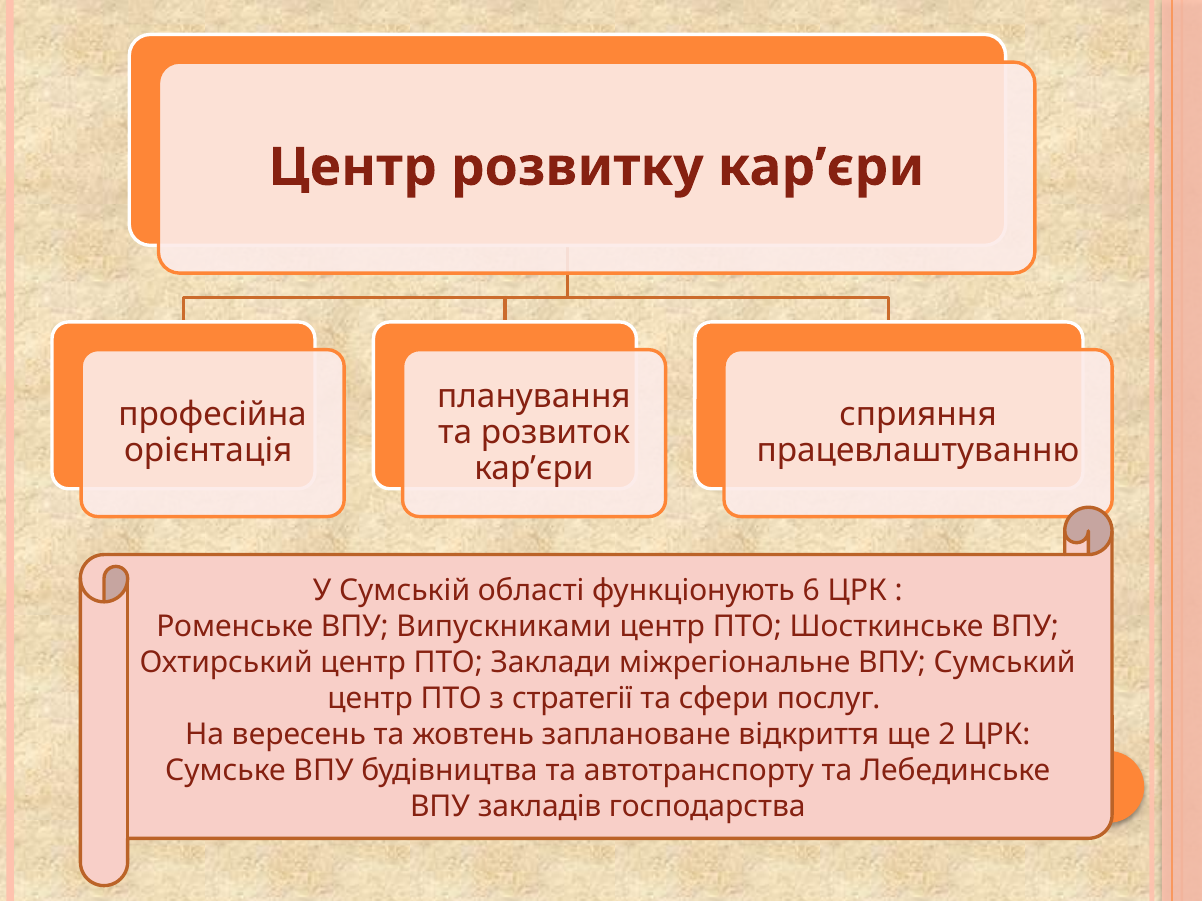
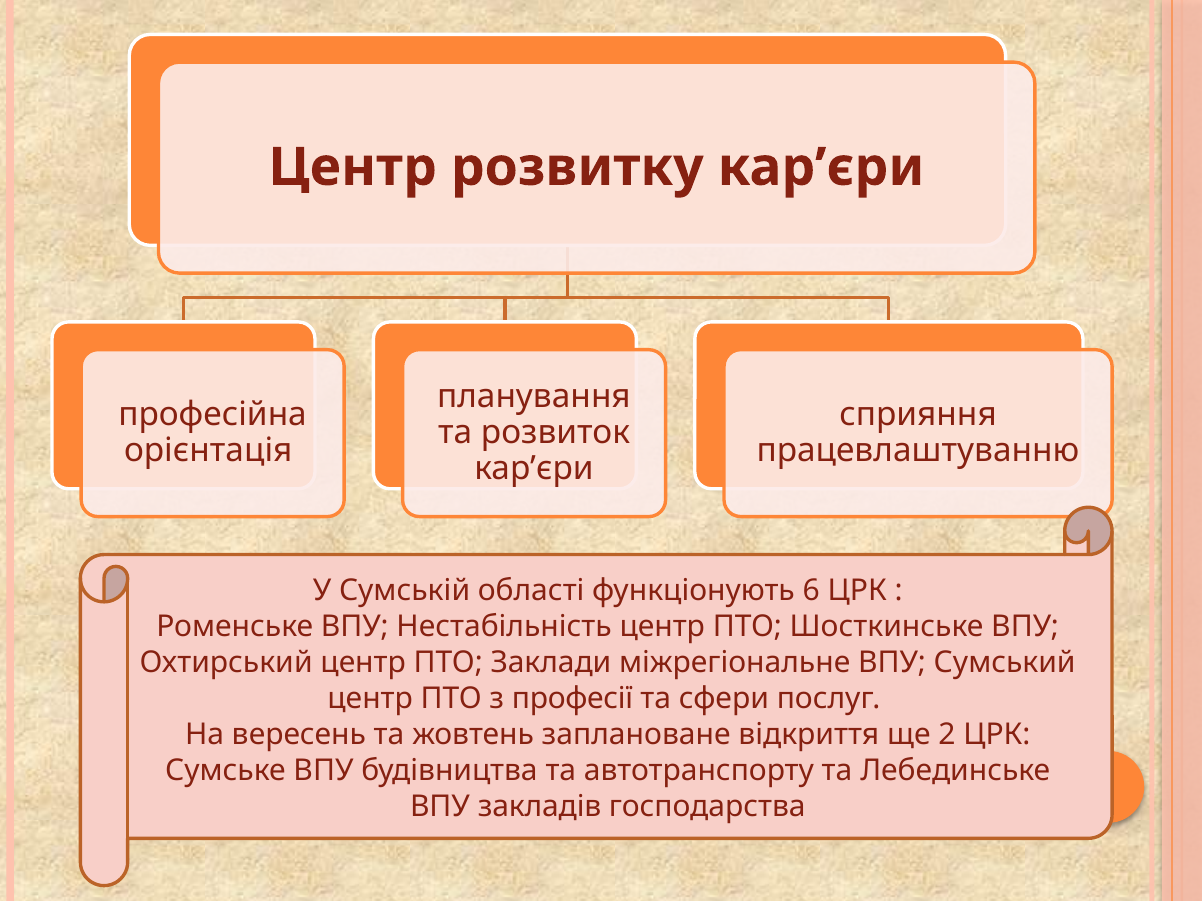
Випускниками: Випускниками -> Нестабільність (504, 627)
стратегії: стратегії -> професії (573, 699)
